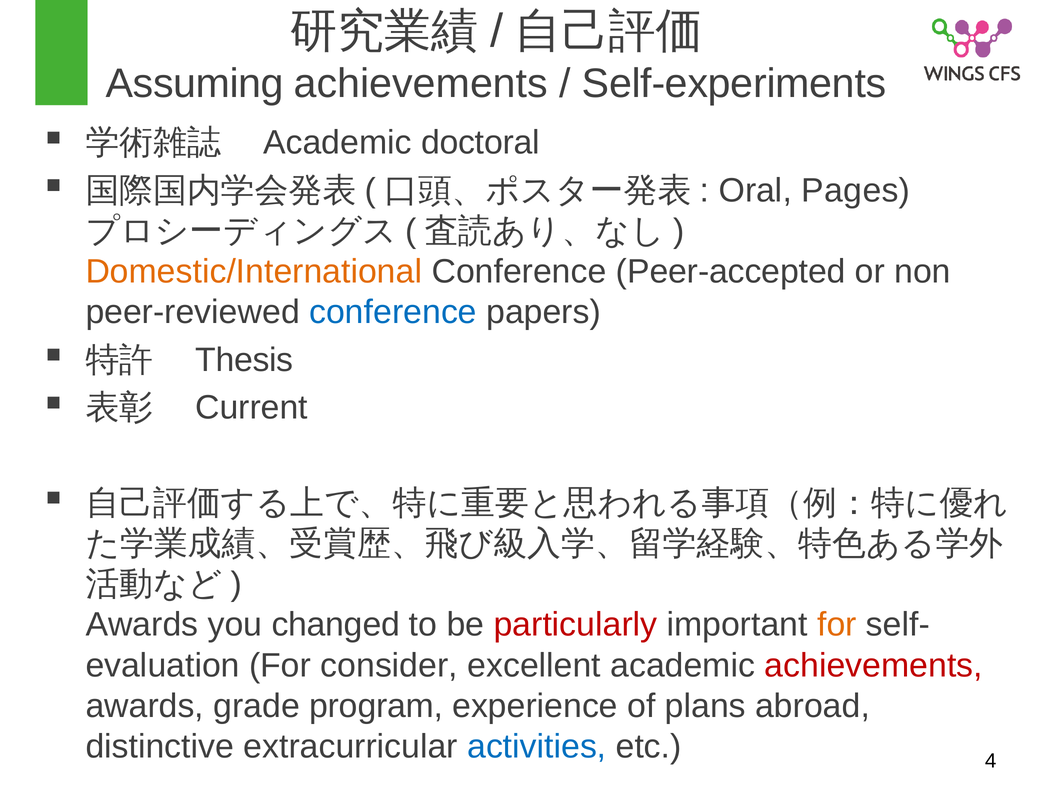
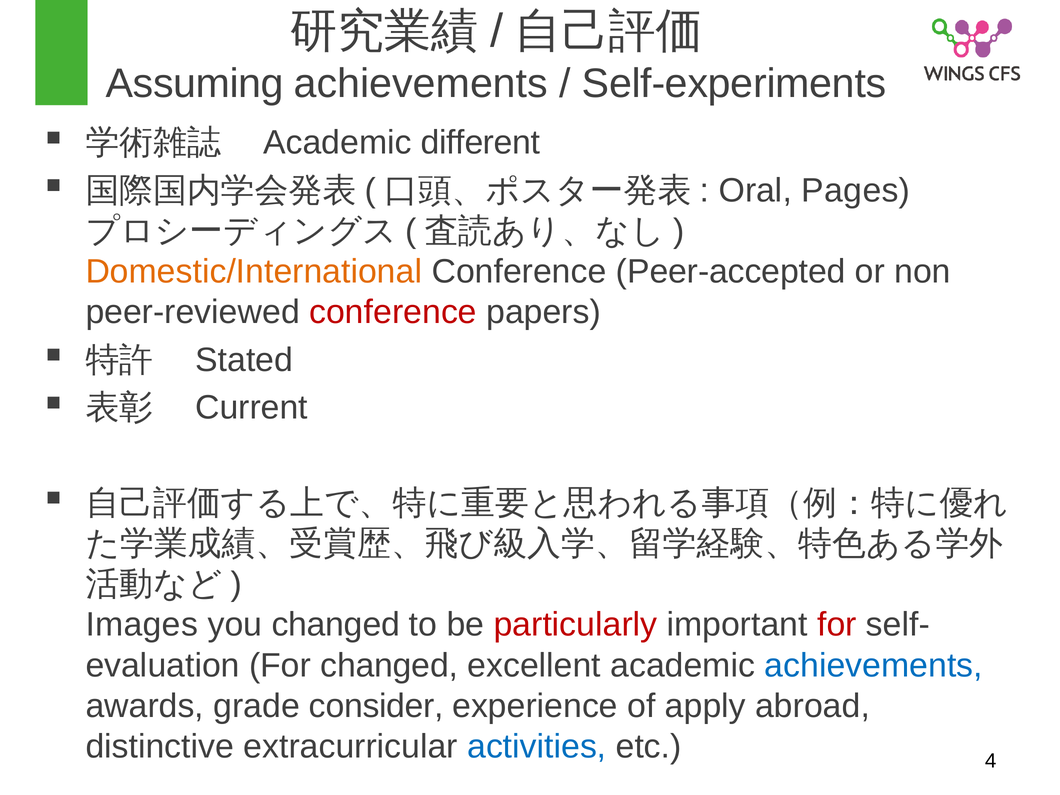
doctoral: doctoral -> different (481, 143)
conference colour: blue -> red (393, 312)
Thesis: Thesis -> Stated (244, 360)
Awards: Awards -> Images (142, 625)
for colour: orange -> red (837, 625)
For consider: consider -> changed (389, 665)
achievements colour: red -> blue (874, 665)
program: program -> consider (376, 706)
plans: plans -> apply (705, 706)
